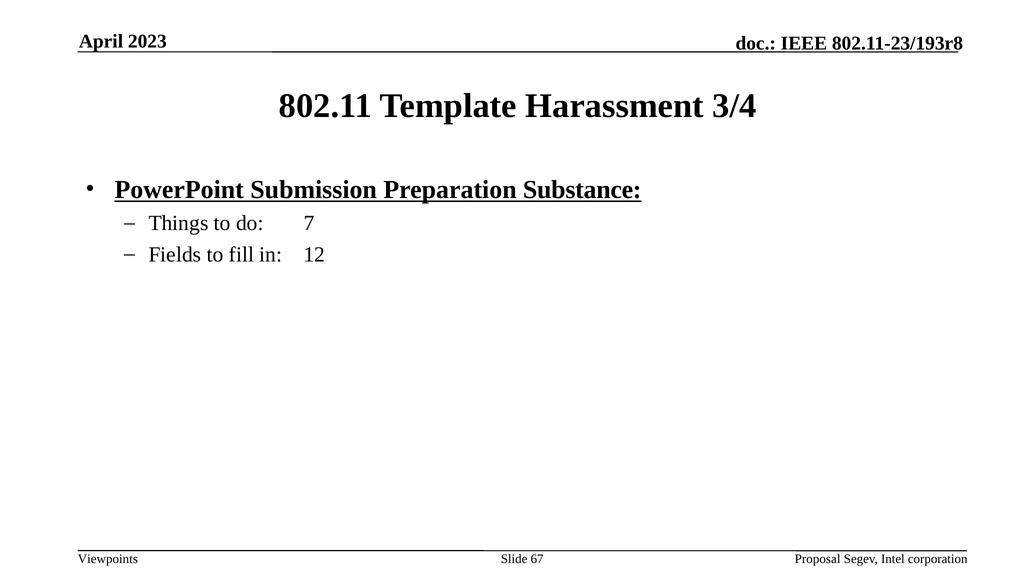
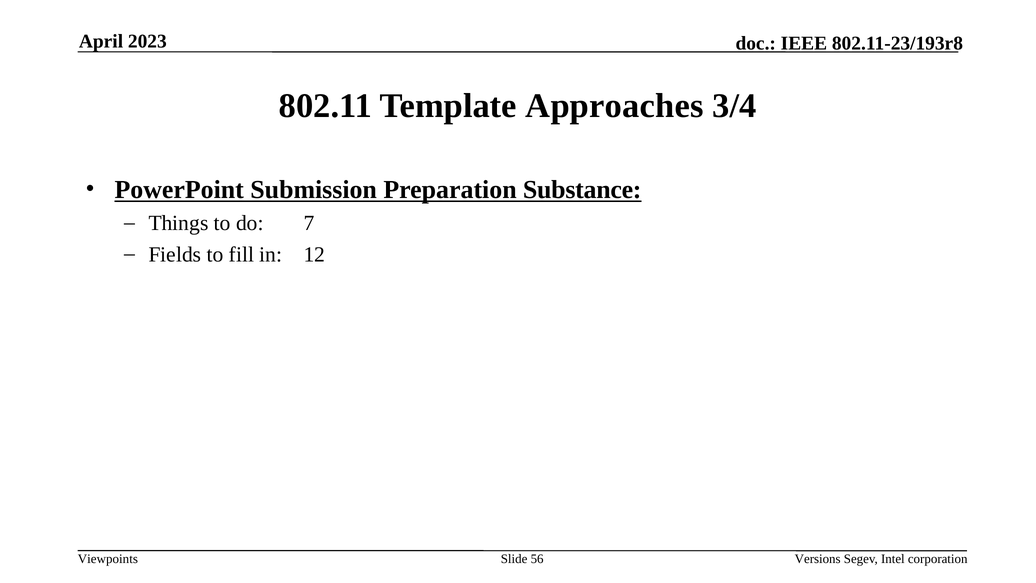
Harassment: Harassment -> Approaches (615, 106)
67: 67 -> 56 (537, 559)
Proposal: Proposal -> Versions (818, 559)
